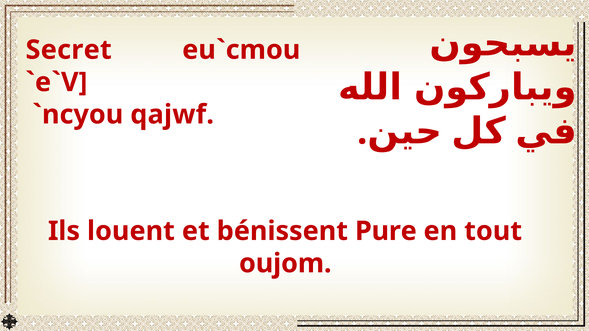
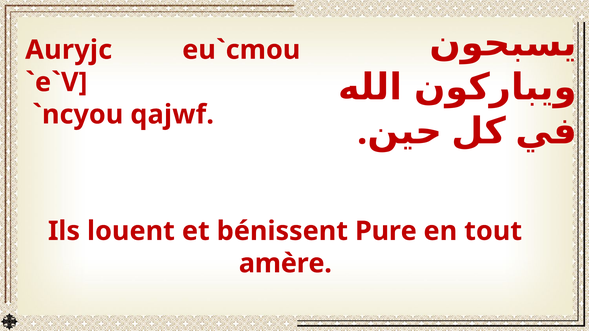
Secret: Secret -> Auryjc (69, 50)
oujom: oujom -> amère (285, 264)
